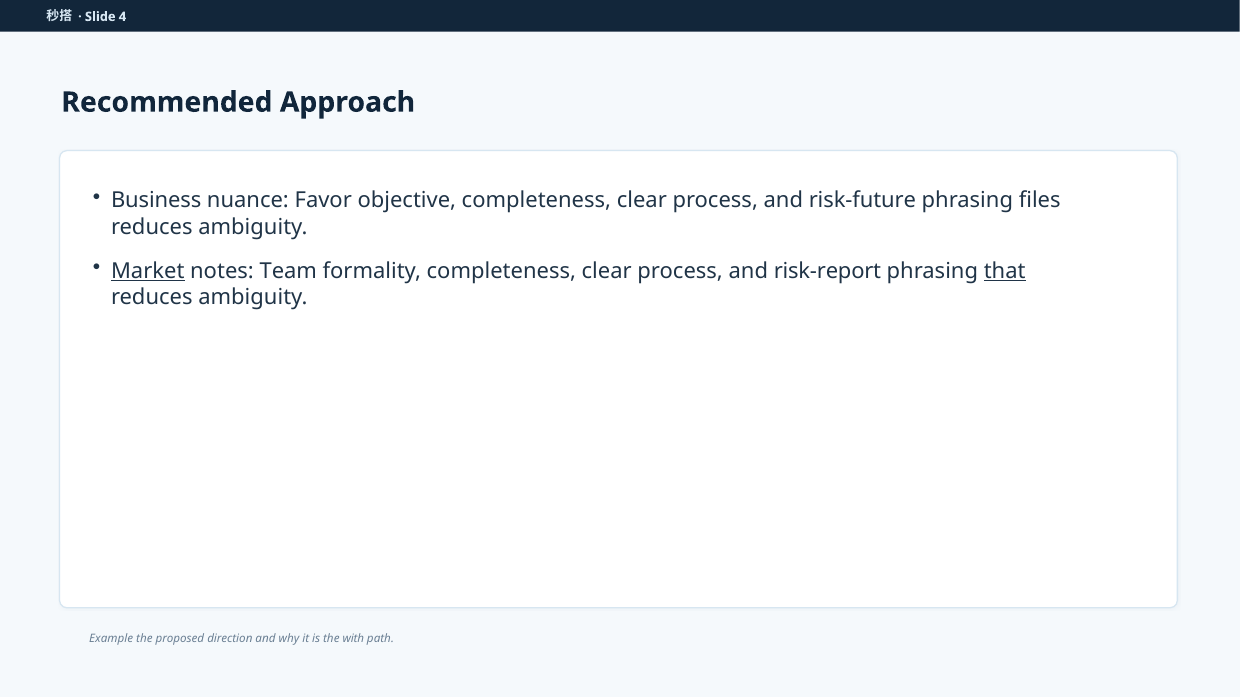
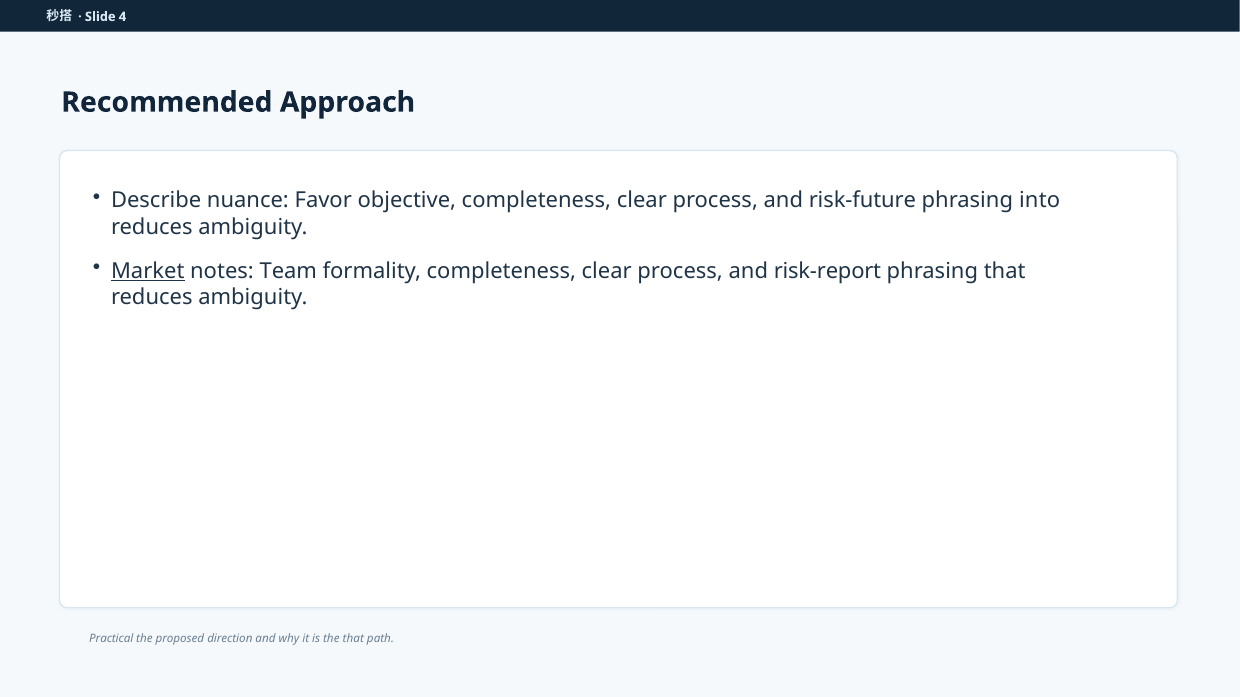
Business: Business -> Describe (156, 201)
files: files -> into (1040, 201)
that underline: present -> none (1005, 271)
Example: Example -> Practical (111, 639)
the with: with -> that (353, 639)
